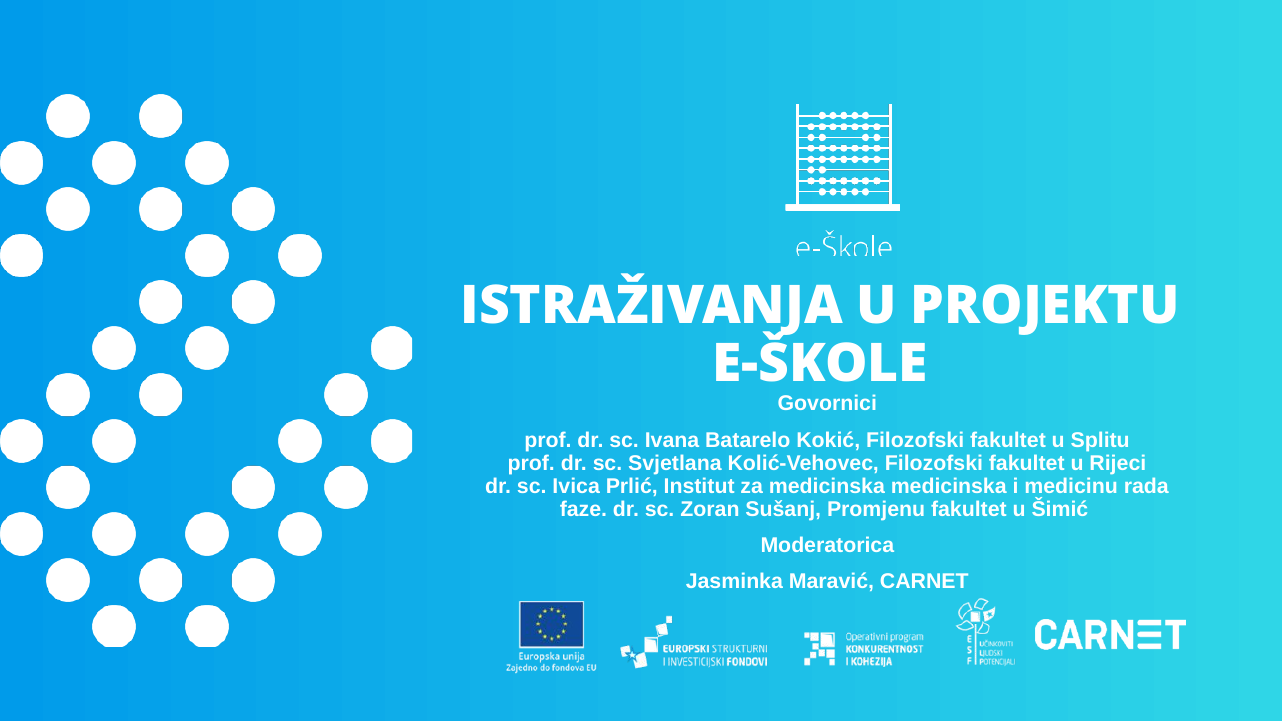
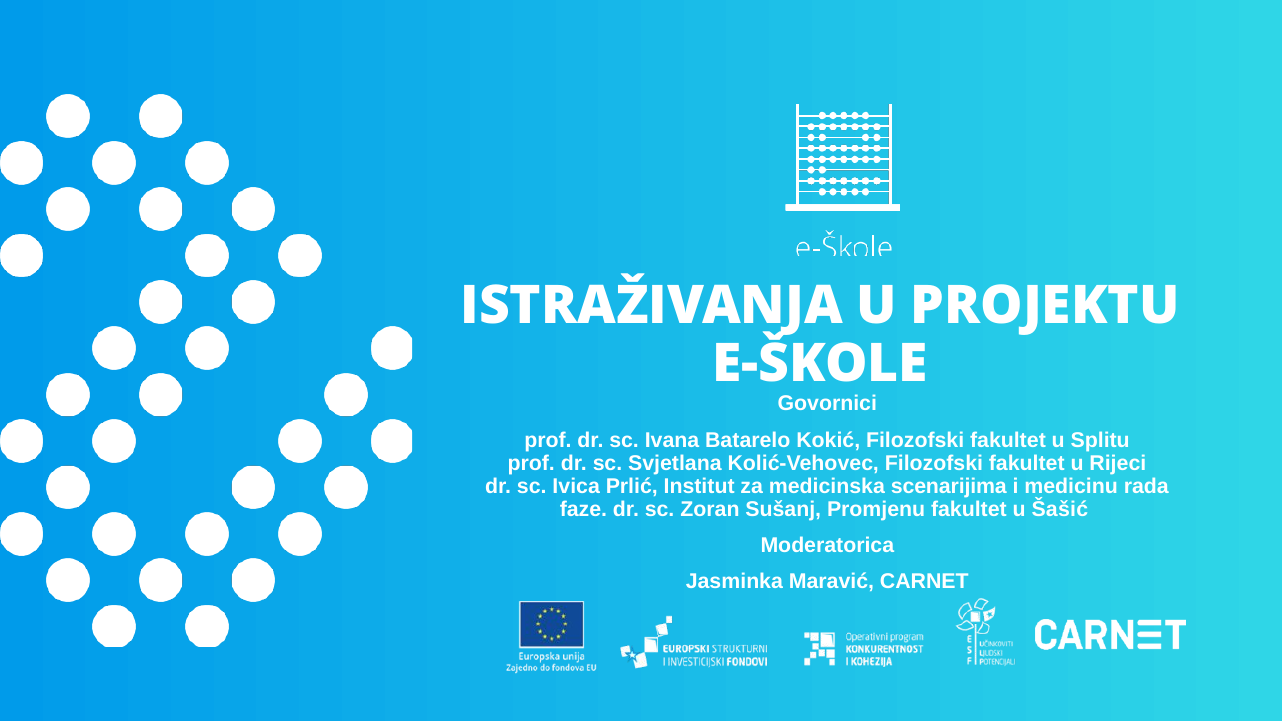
medicinska medicinska: medicinska -> scenarijima (949, 486)
Šimić: Šimić -> Šašić (1060, 509)
